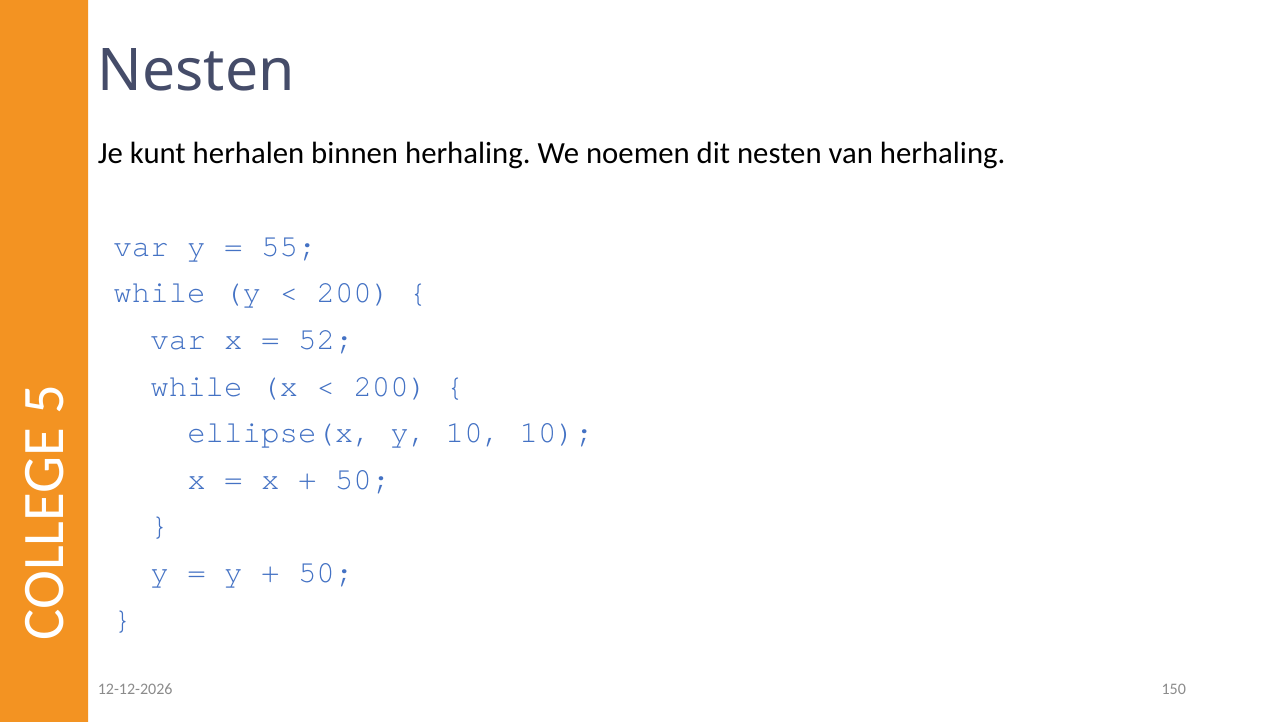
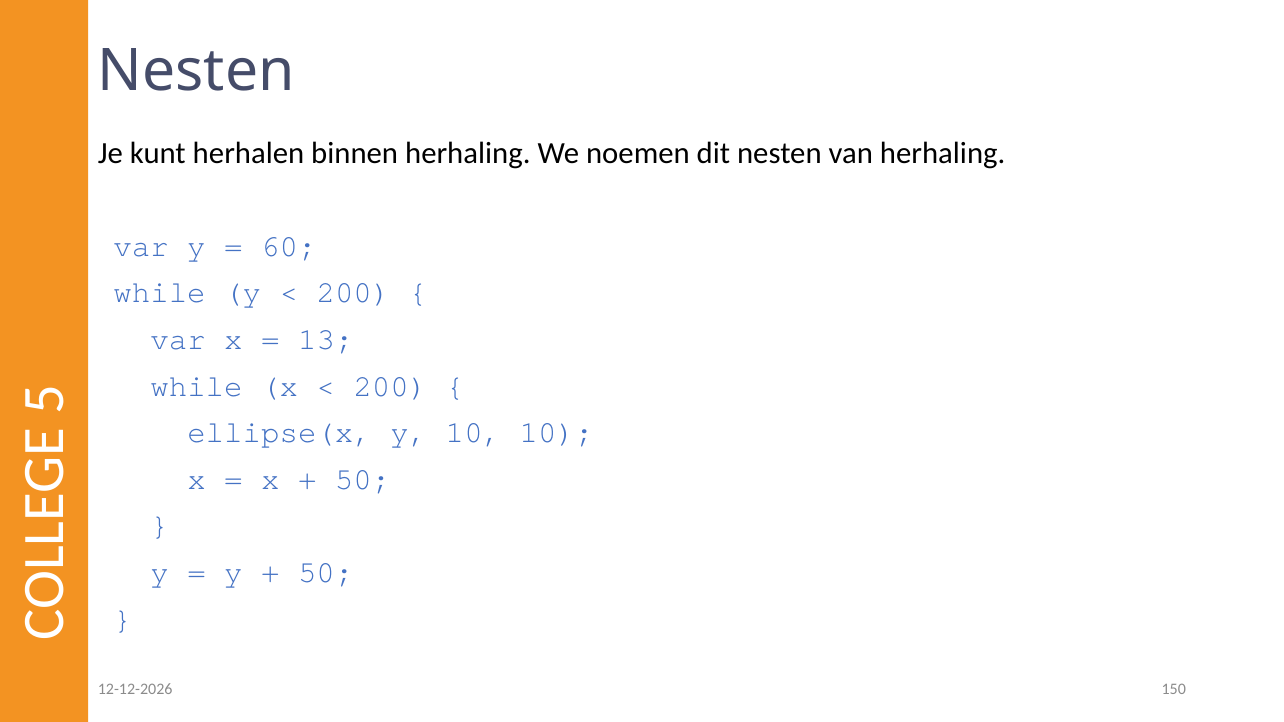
55: 55 -> 60 (289, 246)
52: 52 -> 13 (326, 340)
